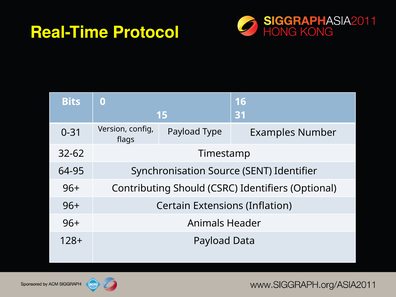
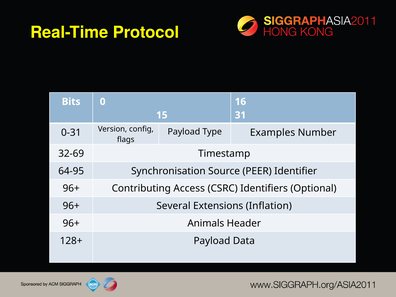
32-62: 32-62 -> 32-69 (71, 154)
SENT: SENT -> PEER (257, 171)
Should: Should -> Access (189, 188)
Certain: Certain -> Several (173, 206)
